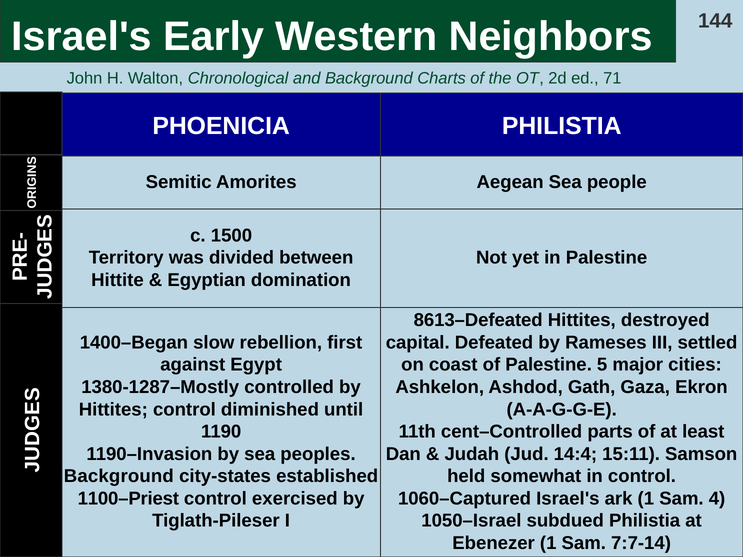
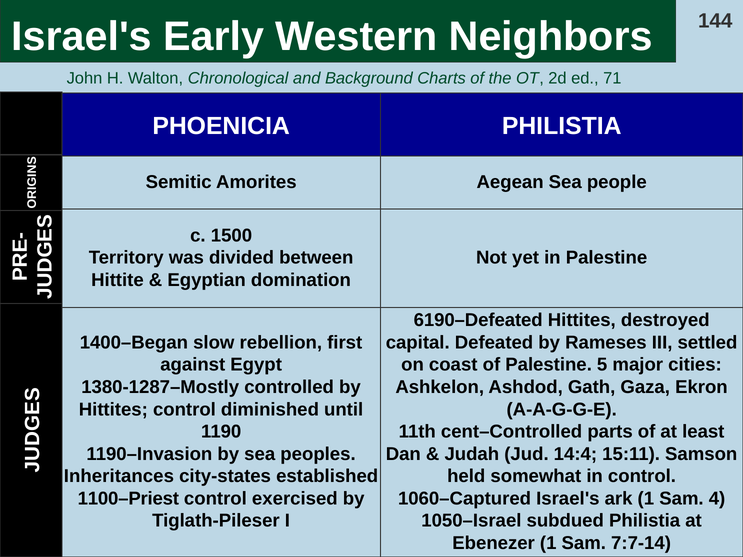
8613–Defeated: 8613–Defeated -> 6190–Defeated (478, 320)
Background: Background -> Inheritances (119, 476)
